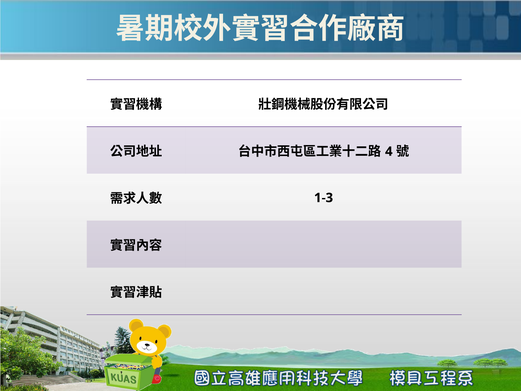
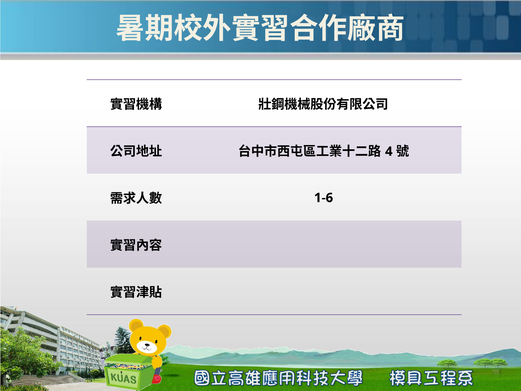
1-3: 1-3 -> 1-6 (324, 198)
